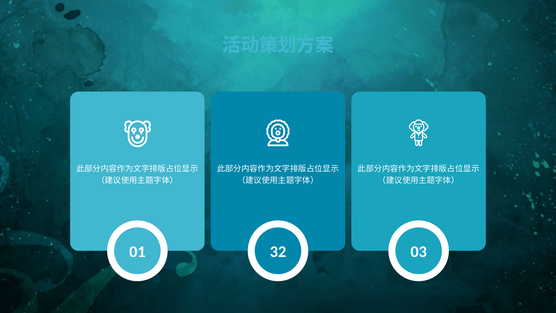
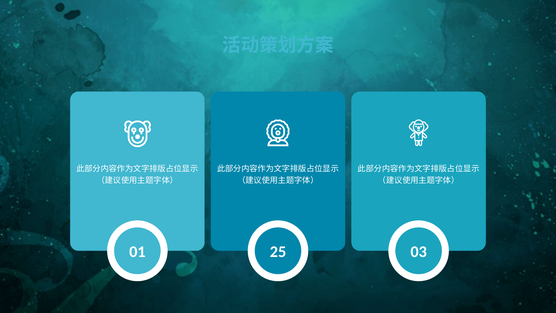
32: 32 -> 25 (278, 252)
